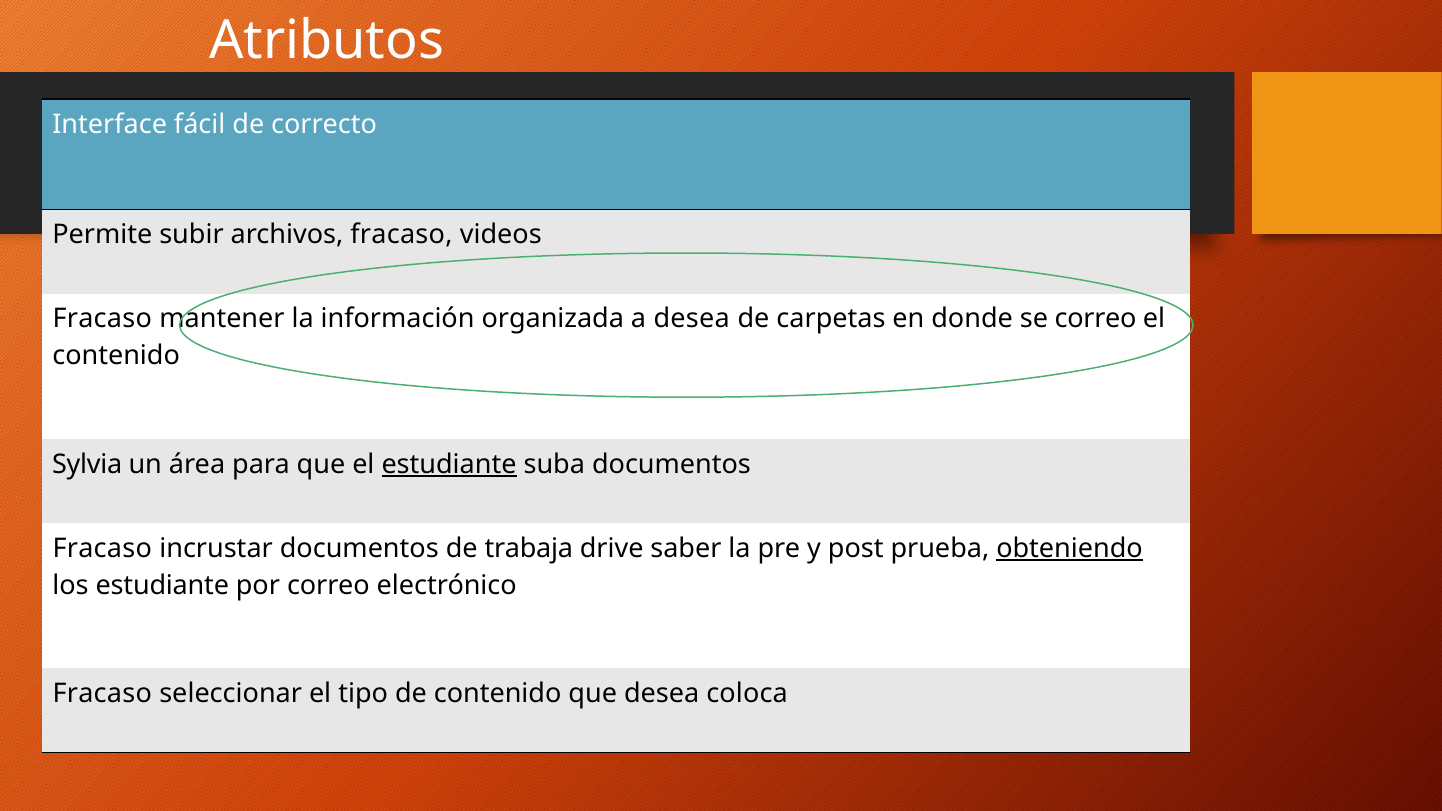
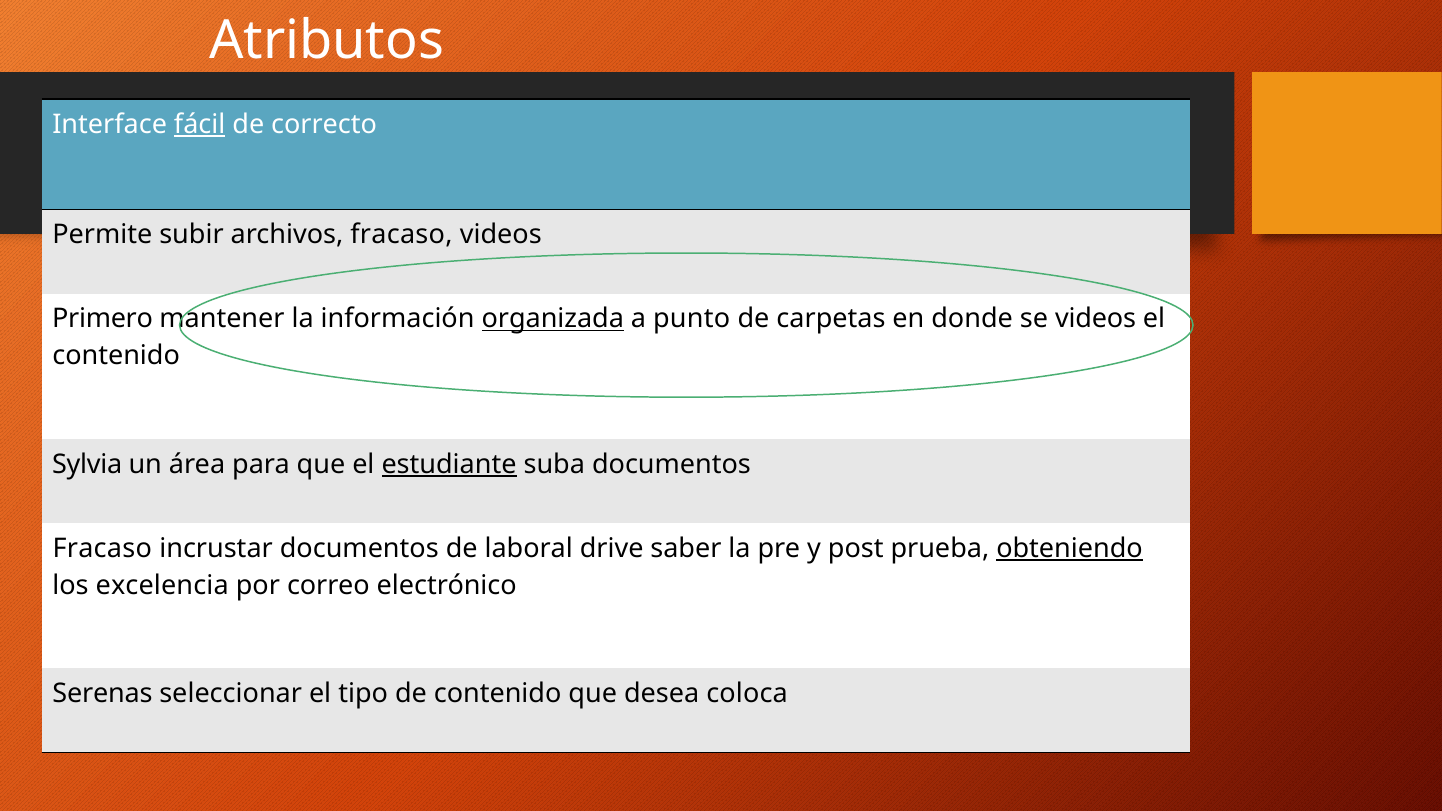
fácil underline: none -> present (200, 124)
Fracaso: Fracaso -> Primero (103, 319)
organizada underline: none -> present (553, 319)
a desea: desea -> punto (692, 319)
se correo: correo -> videos (1096, 319)
trabaja: trabaja -> laboral (529, 549)
los estudiante: estudiante -> excelencia (162, 585)
Fracaso: Fracaso -> Serenas (102, 694)
